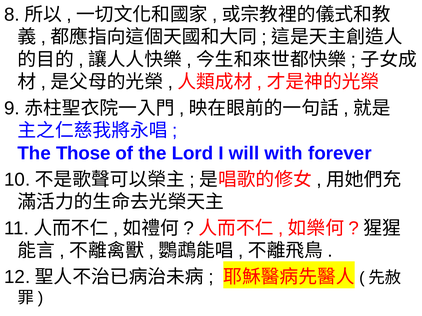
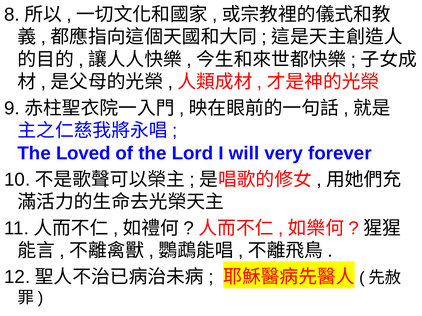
Those: Those -> Loved (83, 154)
with: with -> very (284, 154)
